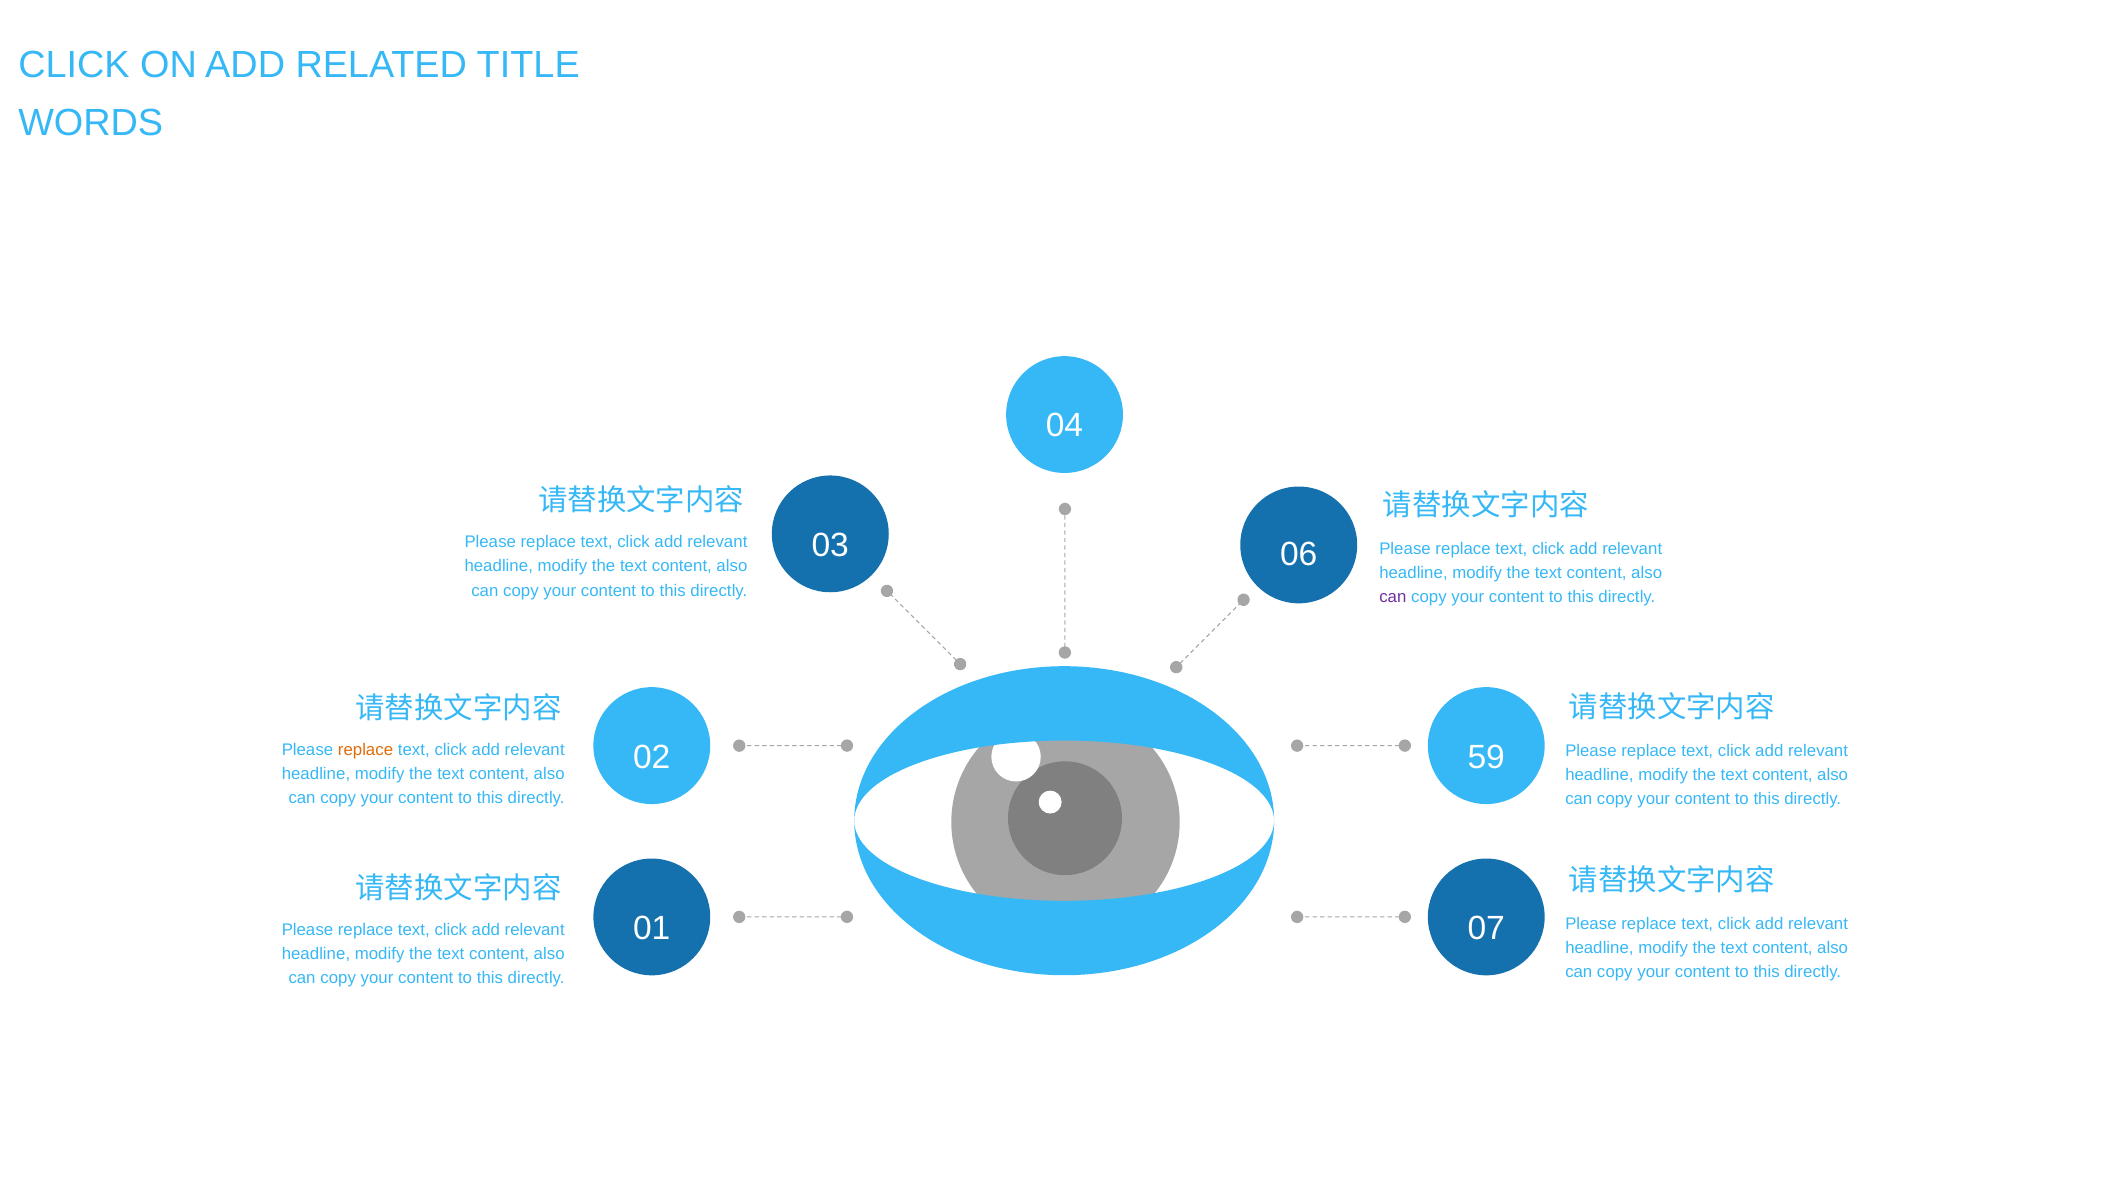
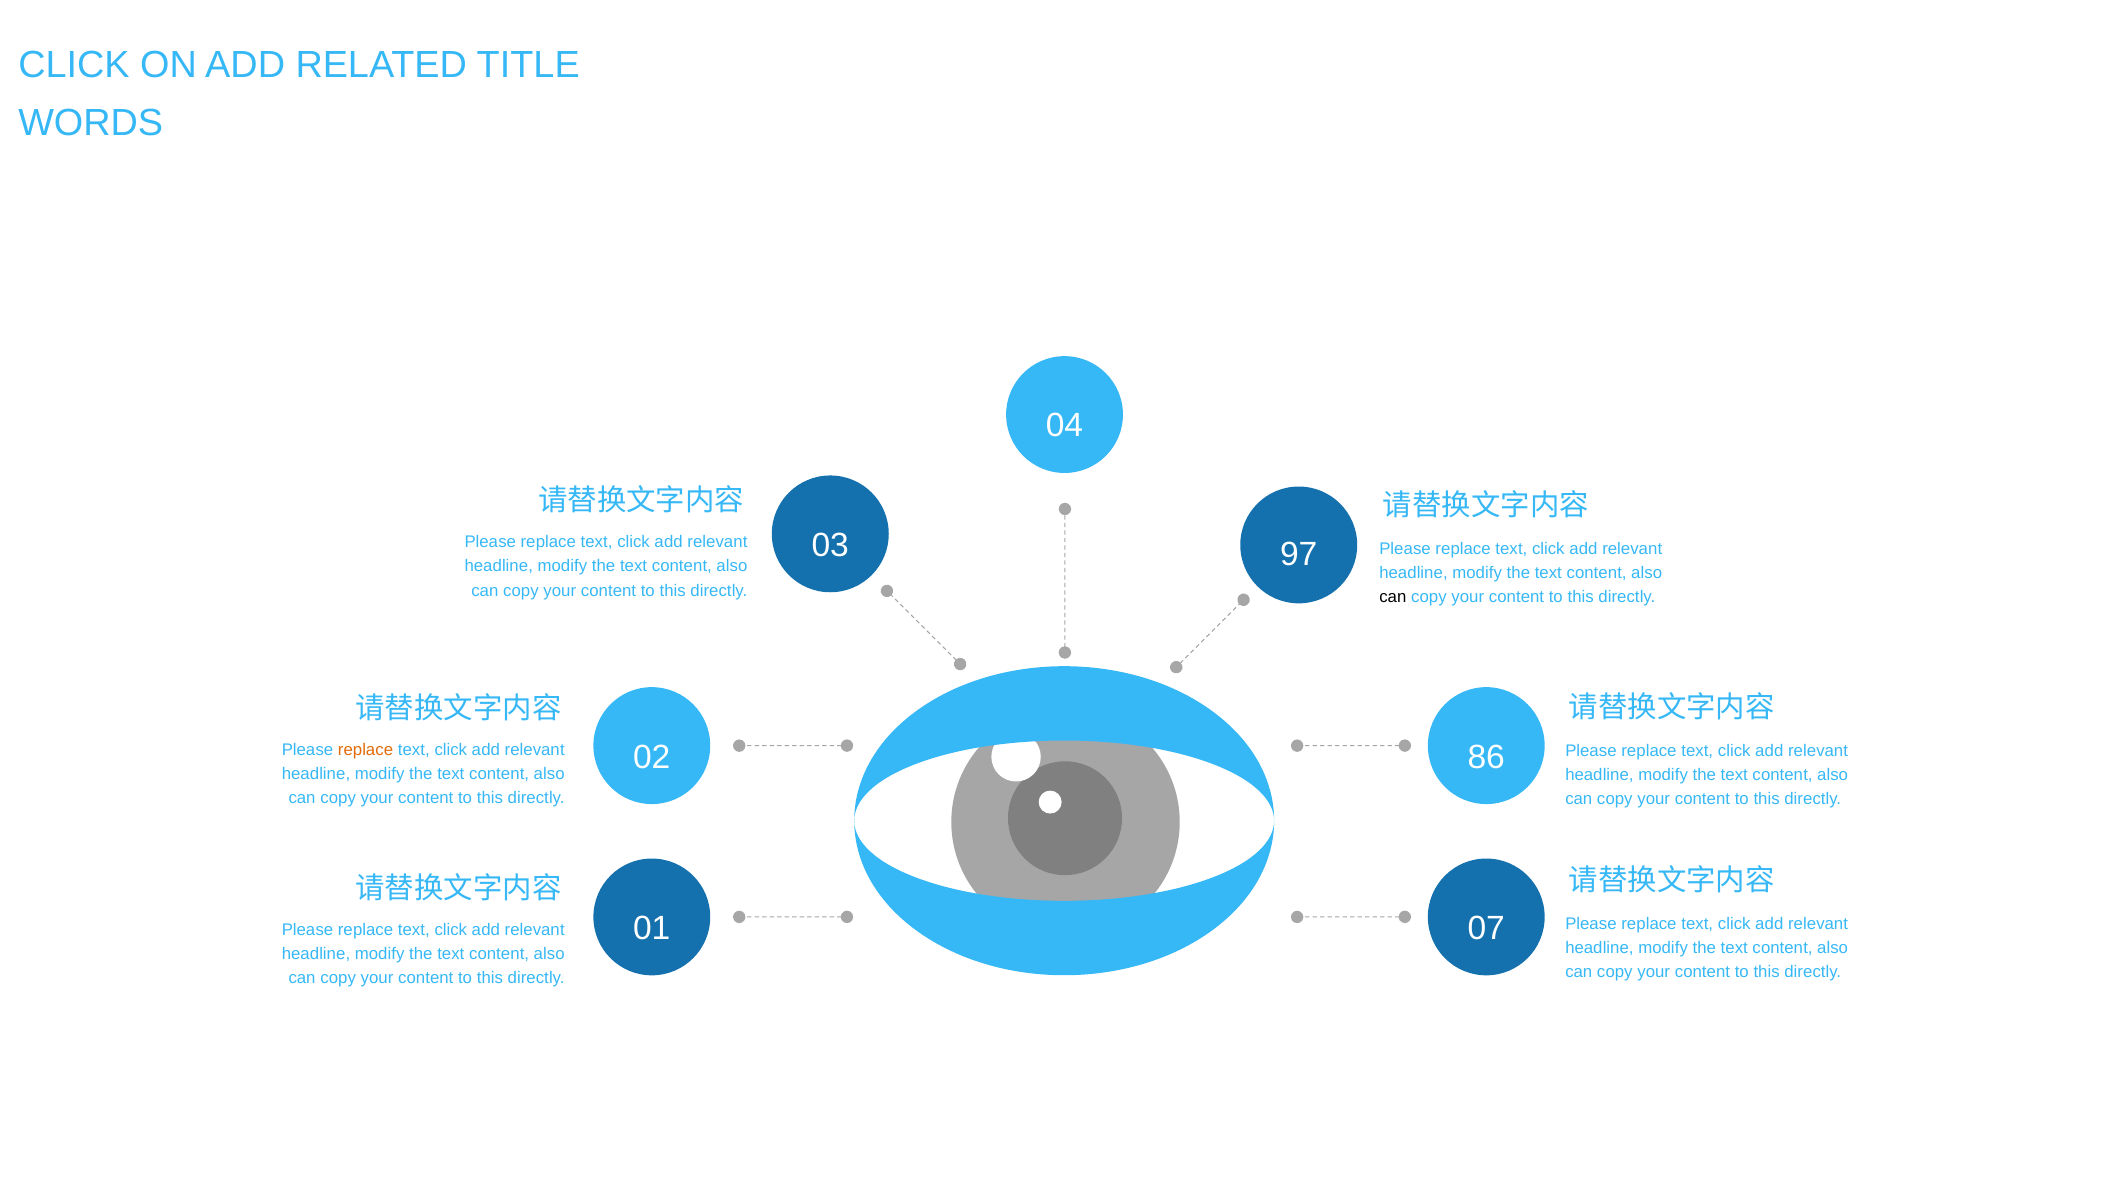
06: 06 -> 97 (1299, 554)
can colour: purple -> black (1393, 597)
59: 59 -> 86 (1486, 757)
